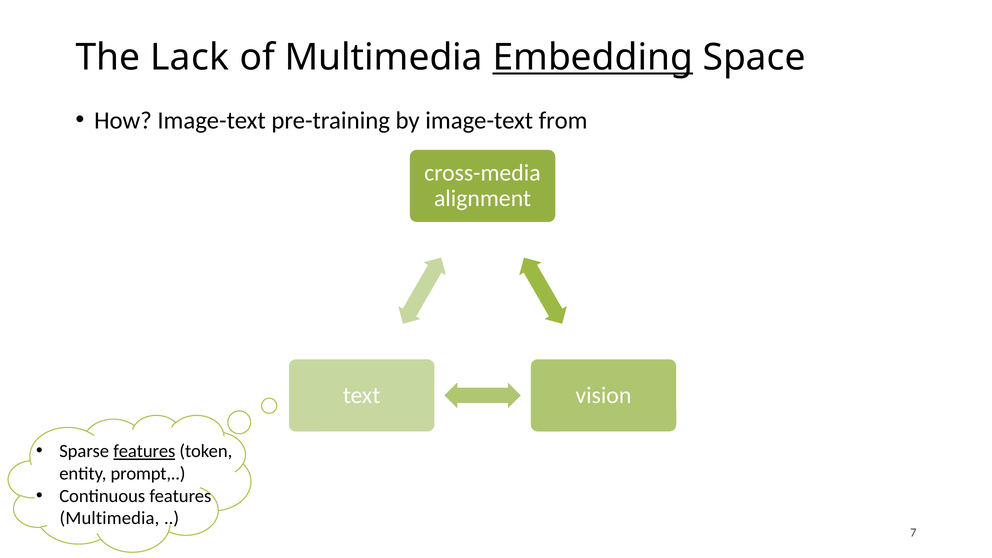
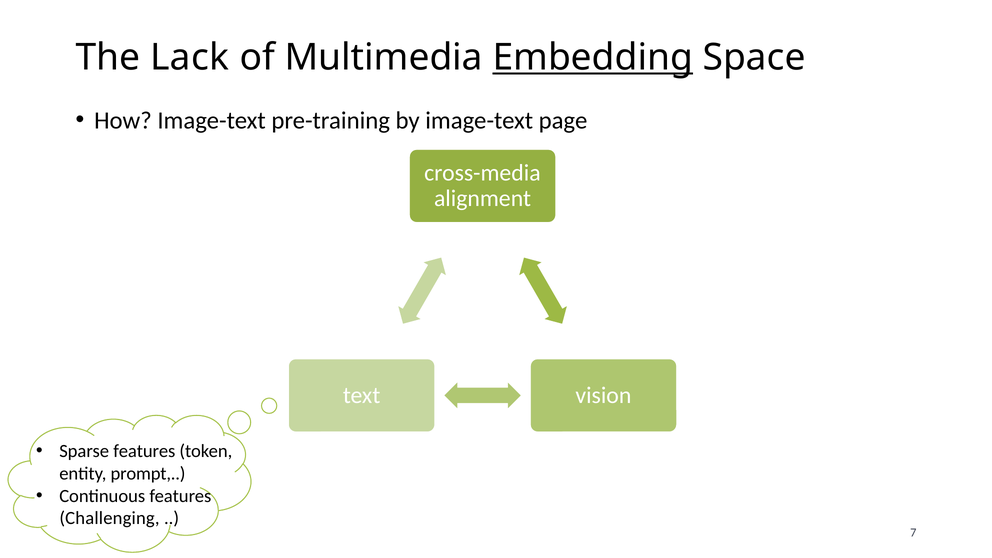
from: from -> page (563, 121)
features underline: present -> none (144, 451)
Multimedia: Multimedia -> Challenging (109, 518)
